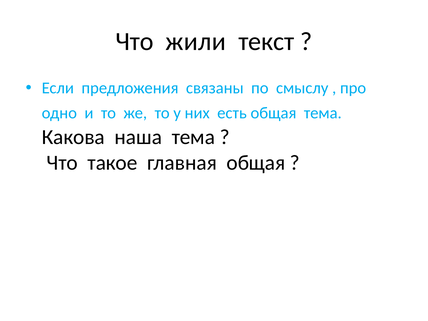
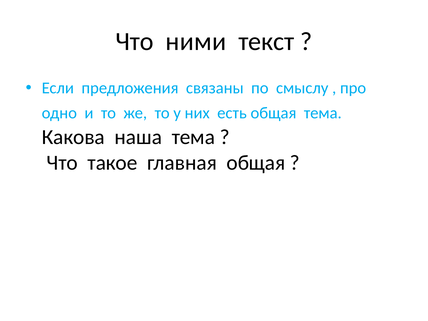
жили: жили -> ними (196, 41)
